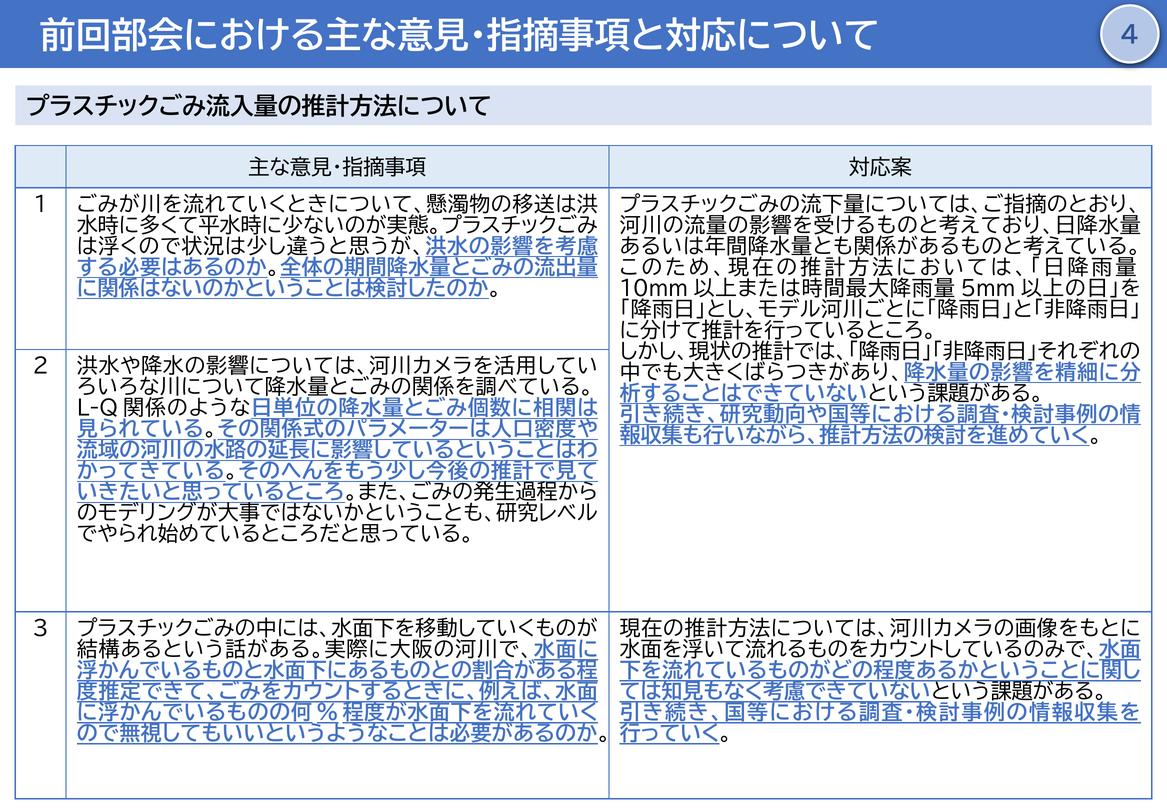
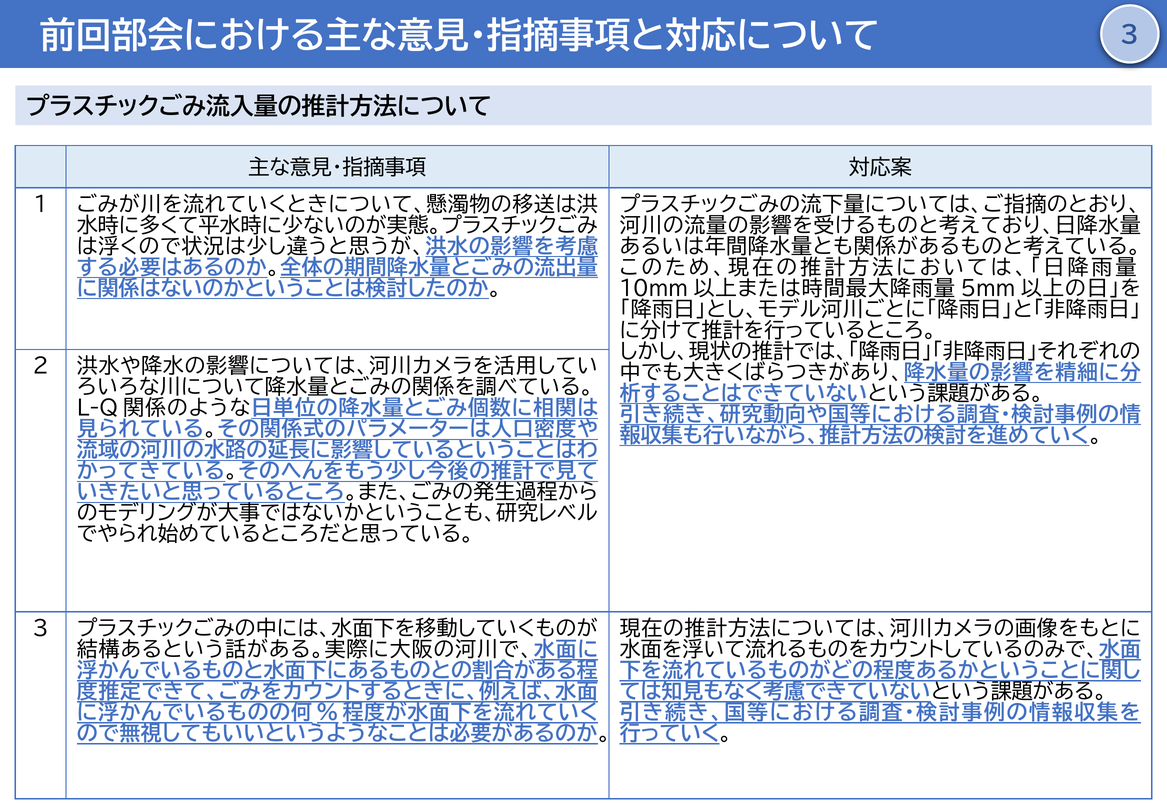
4: 4 -> 3 (1130, 36)
